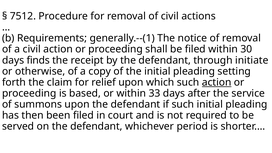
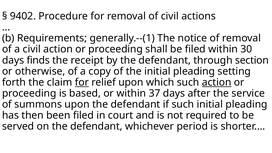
7512: 7512 -> 9402 (23, 16)
initiate: initiate -> section (252, 60)
for underline: none -> present (82, 82)
33: 33 -> 37 (154, 93)
